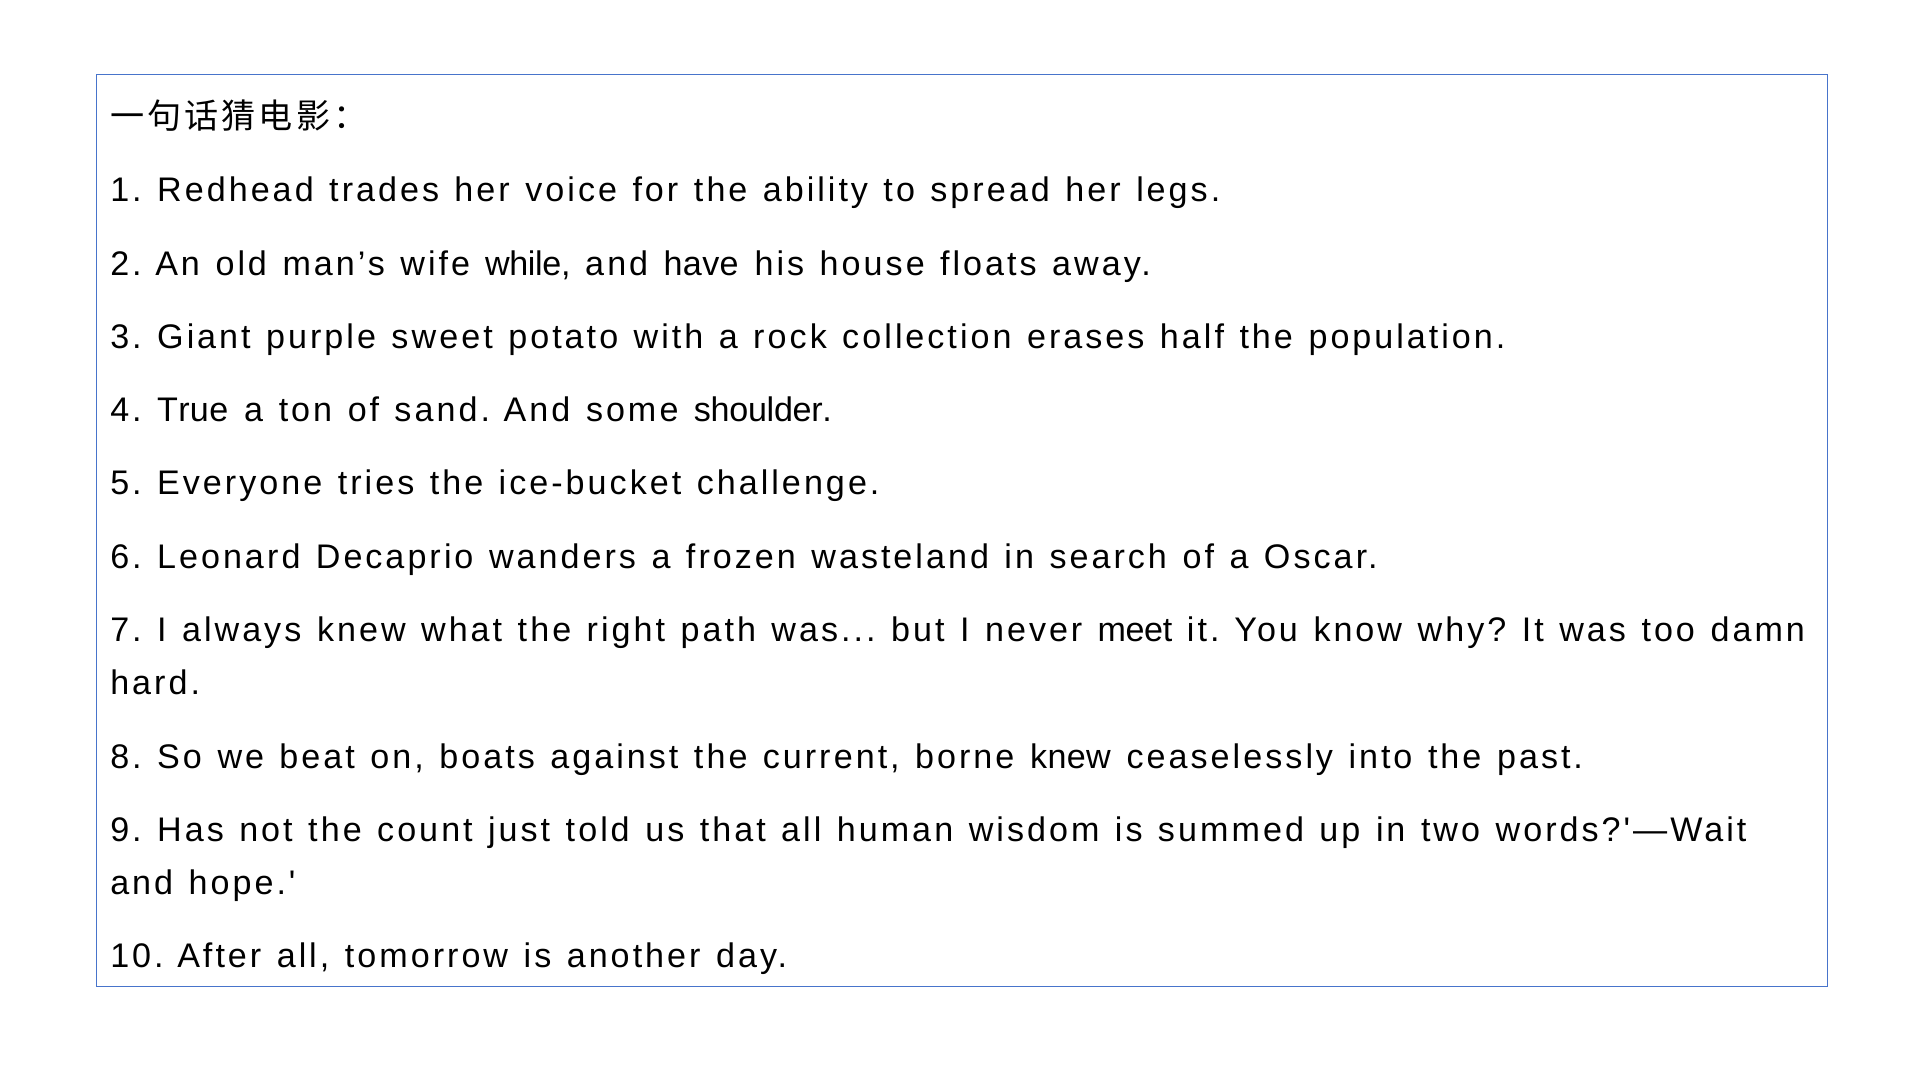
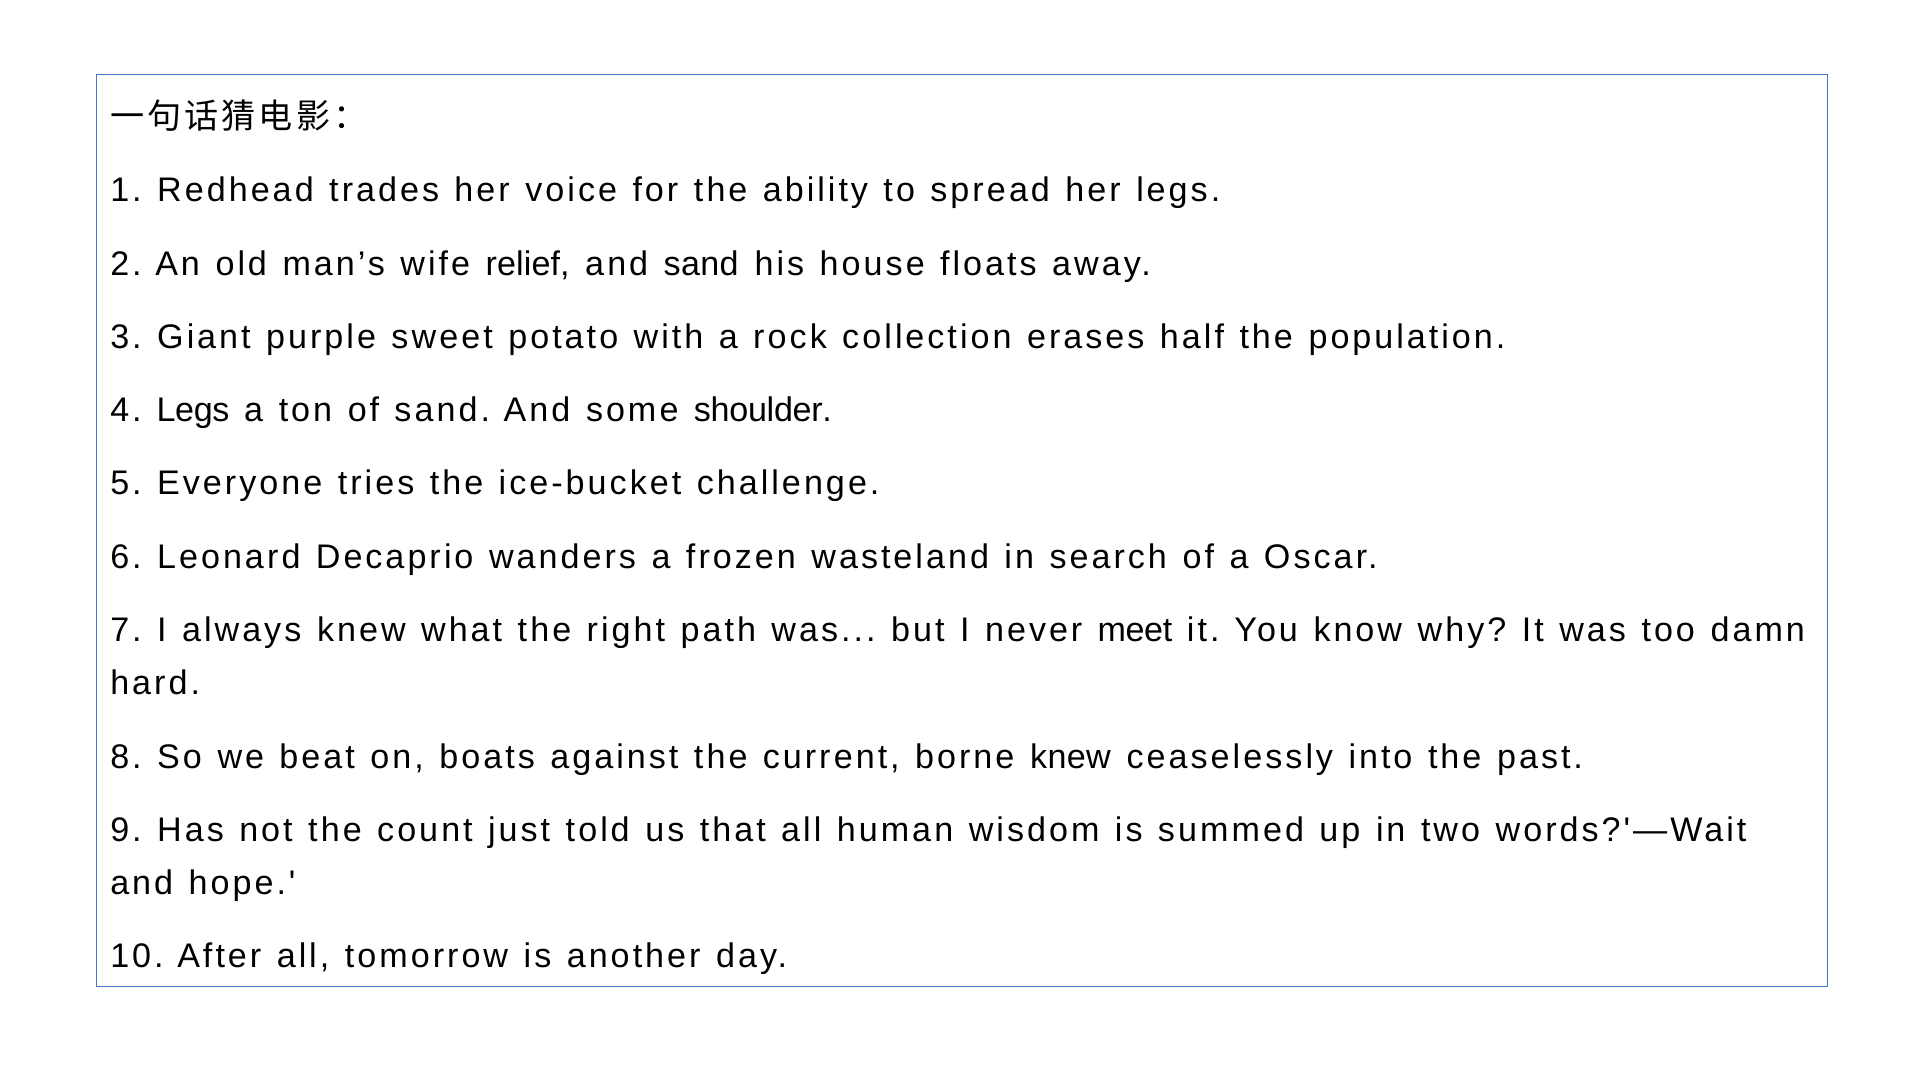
while: while -> relief (528, 264)
and have: have -> sand (701, 264)
4 True: True -> Legs (193, 410)
